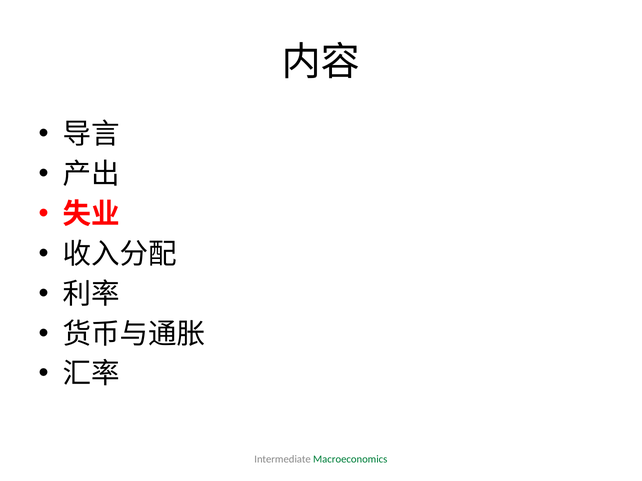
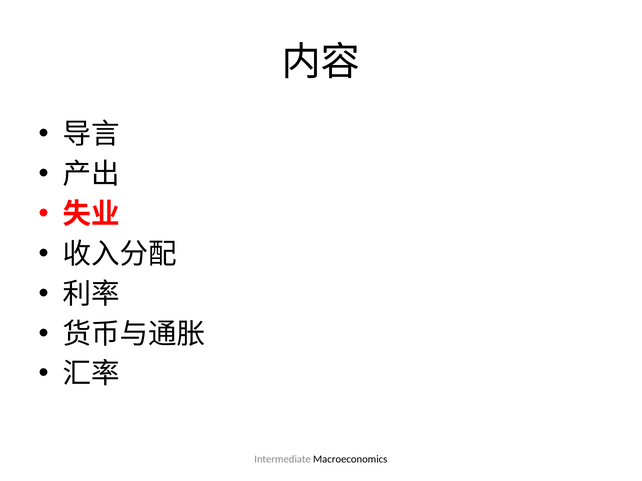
Macroeconomics colour: green -> black (350, 460)
